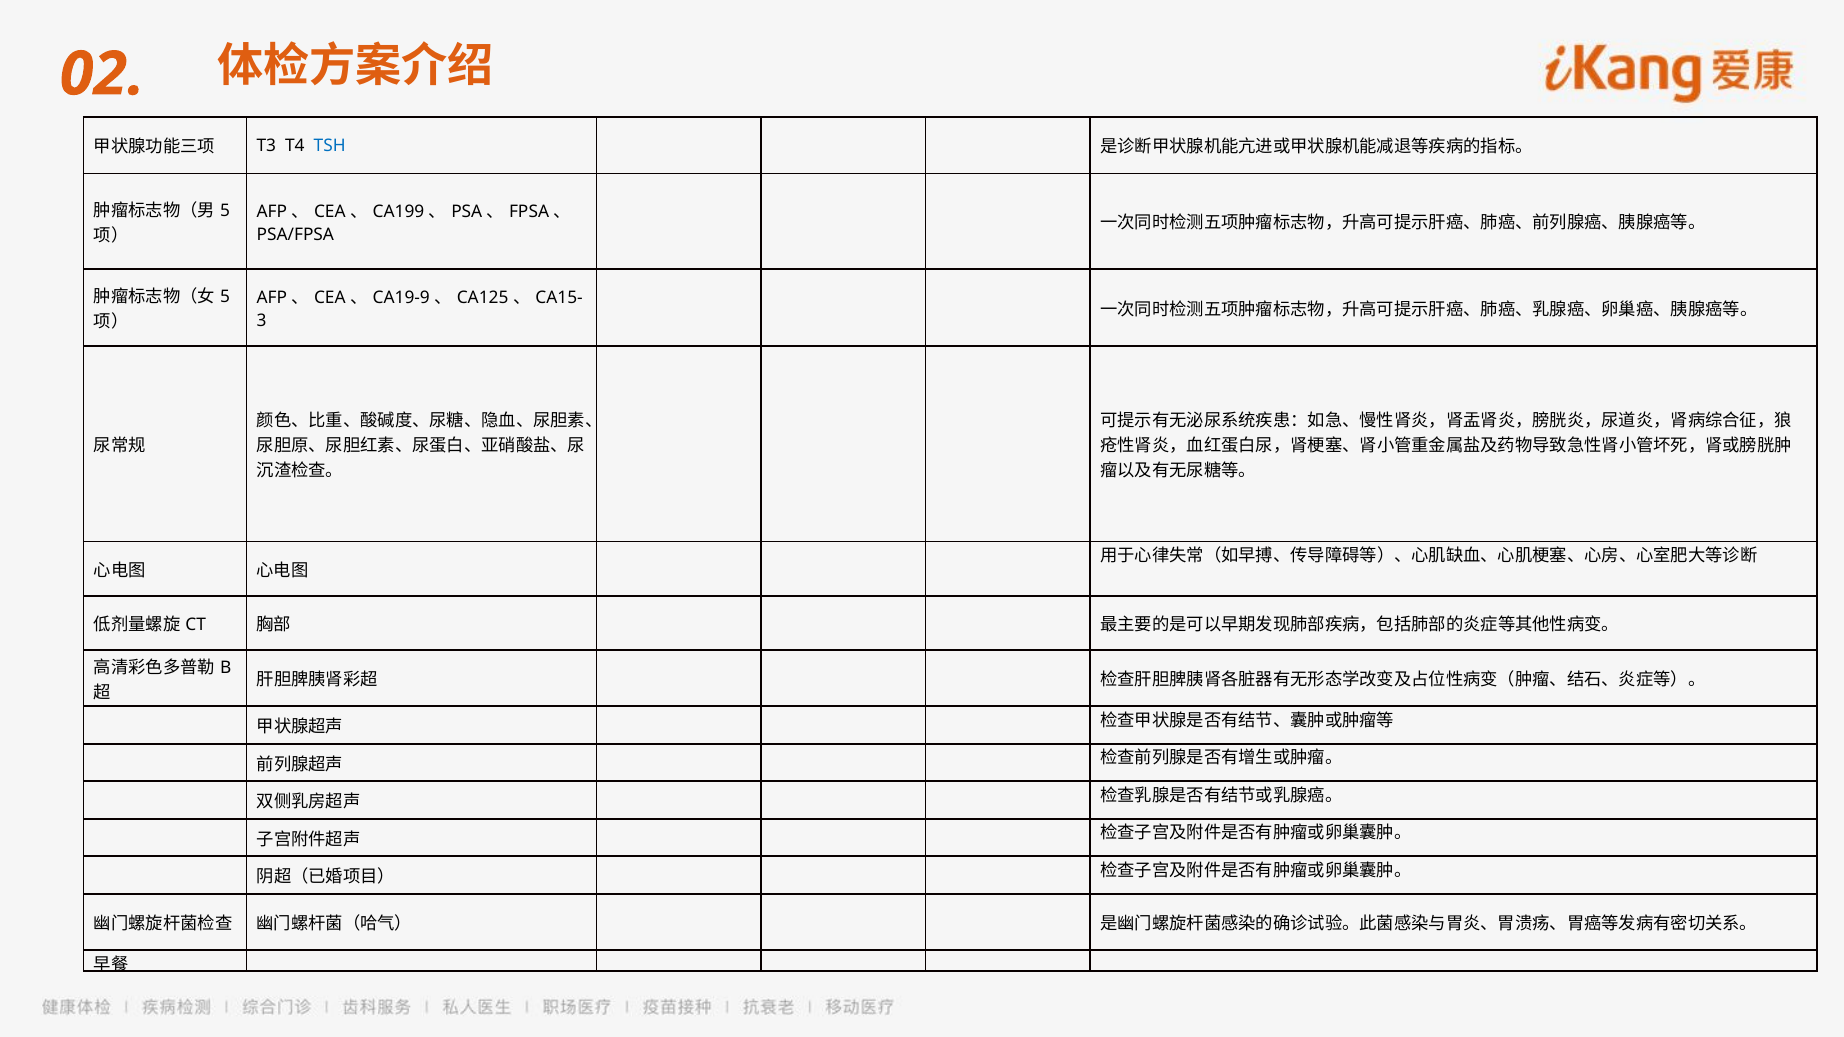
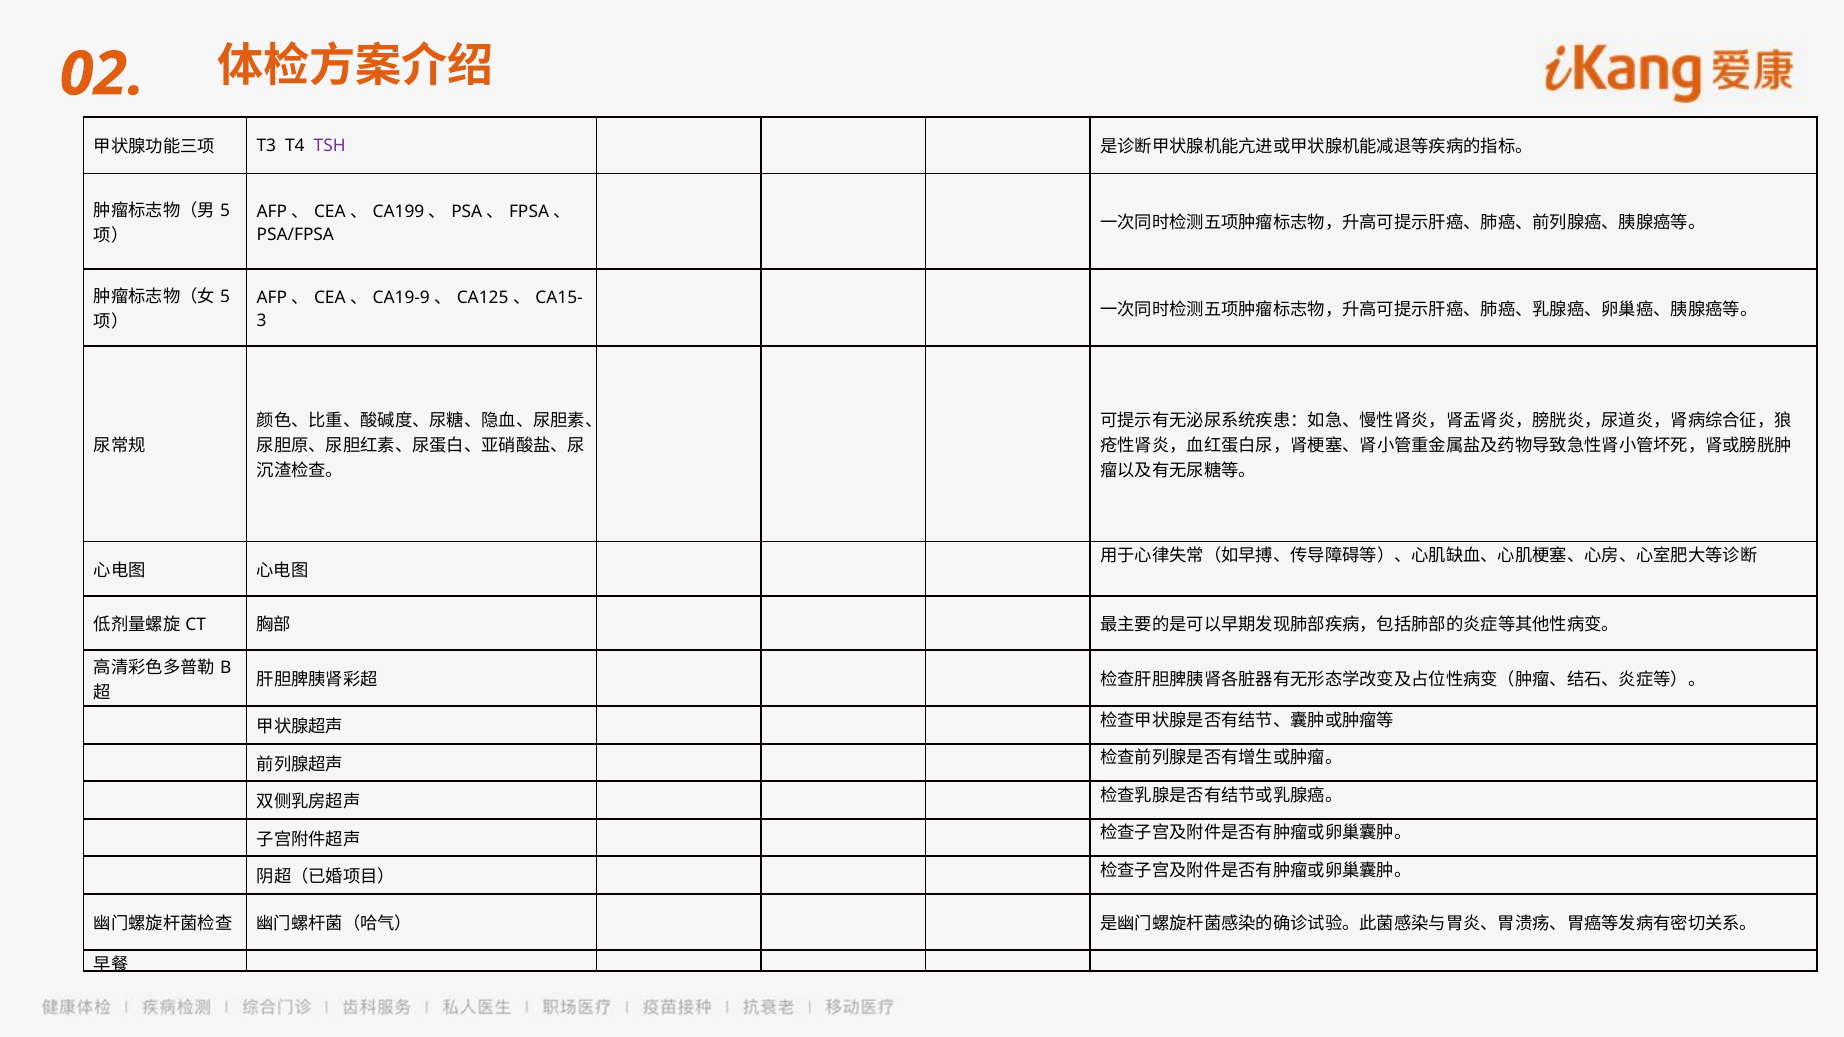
TSH colour: blue -> purple (330, 146)
